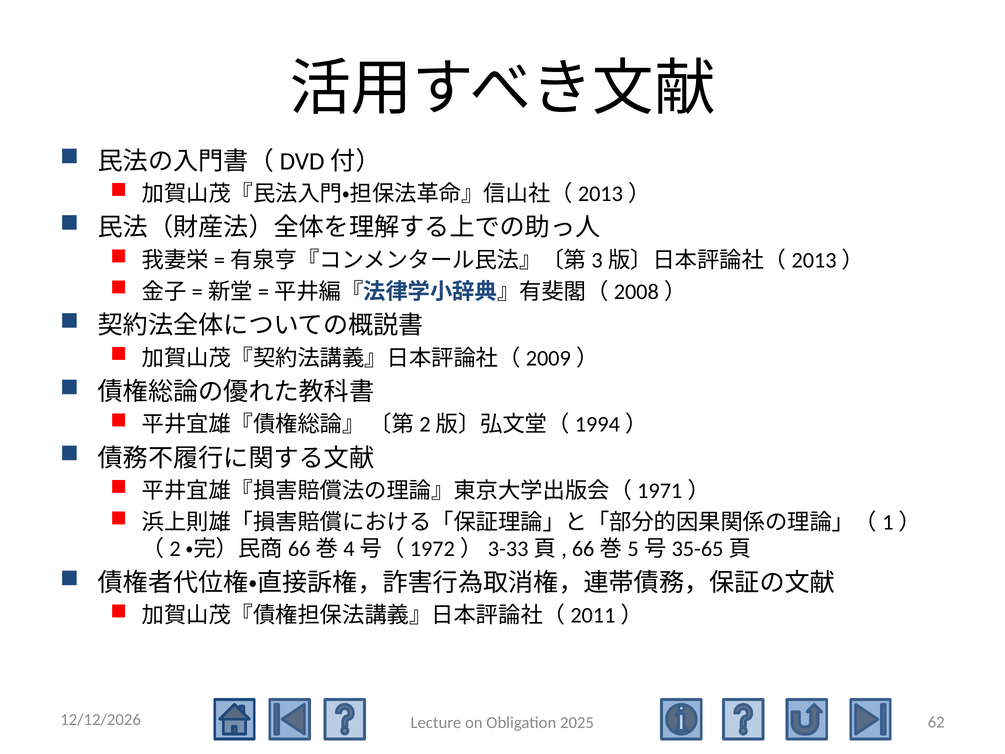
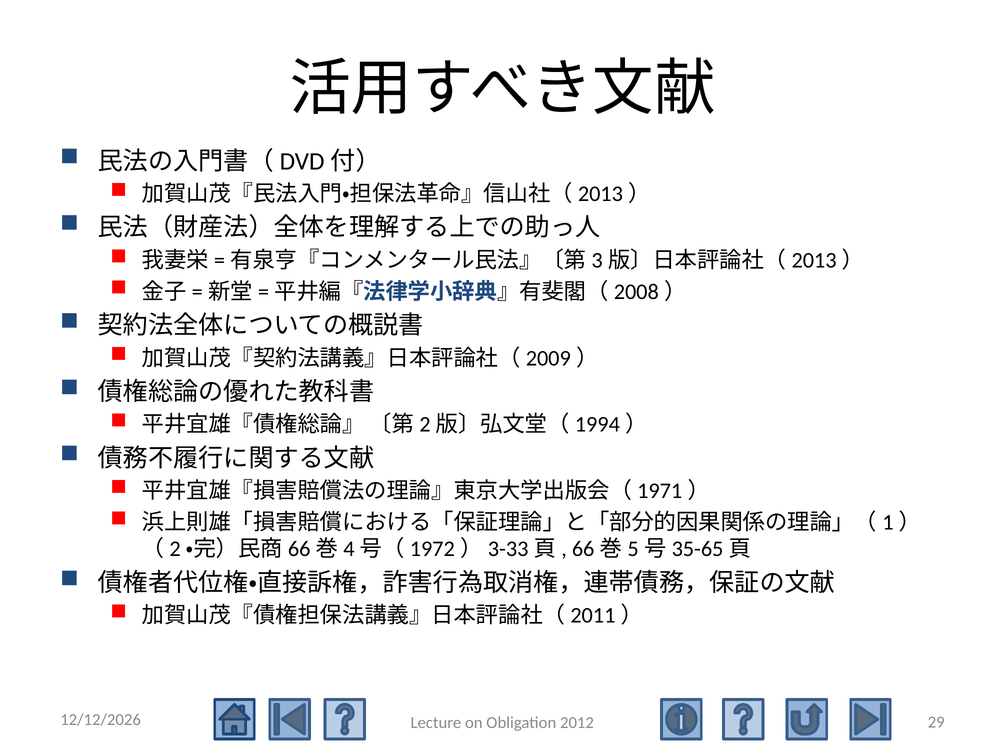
62: 62 -> 29 (936, 722)
2025: 2025 -> 2012 (577, 722)
